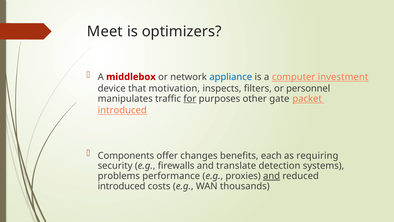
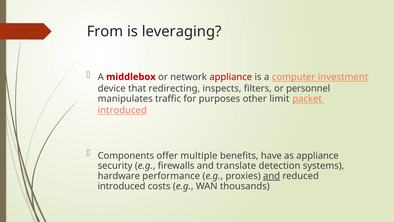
Meet: Meet -> From (105, 32)
optimizers: optimizers -> leveraging (182, 32)
appliance colour: blue -> red (231, 77)
motivation: motivation -> redirecting (174, 88)
for underline: present -> none (190, 99)
gate: gate -> limit (279, 99)
changes: changes -> multiple (199, 155)
each: each -> have (271, 155)
as requiring: requiring -> appliance (317, 155)
problems: problems -> hardware (119, 176)
